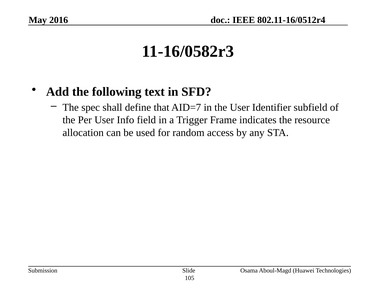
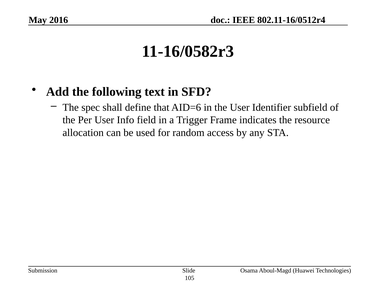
AID=7: AID=7 -> AID=6 (186, 107)
